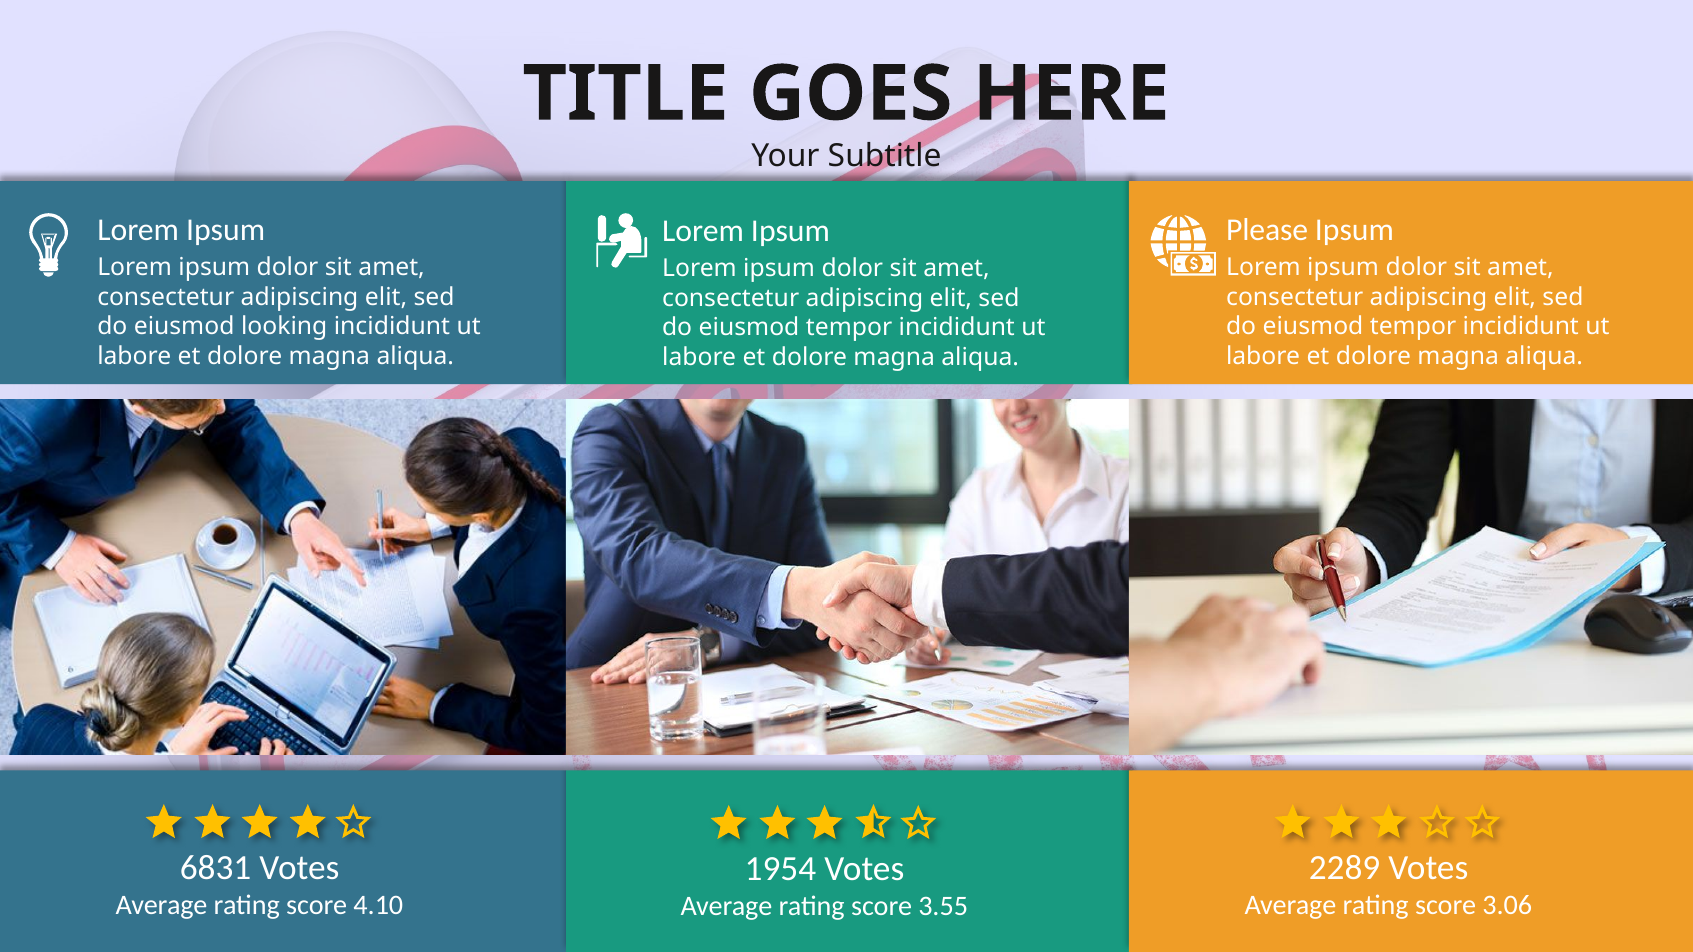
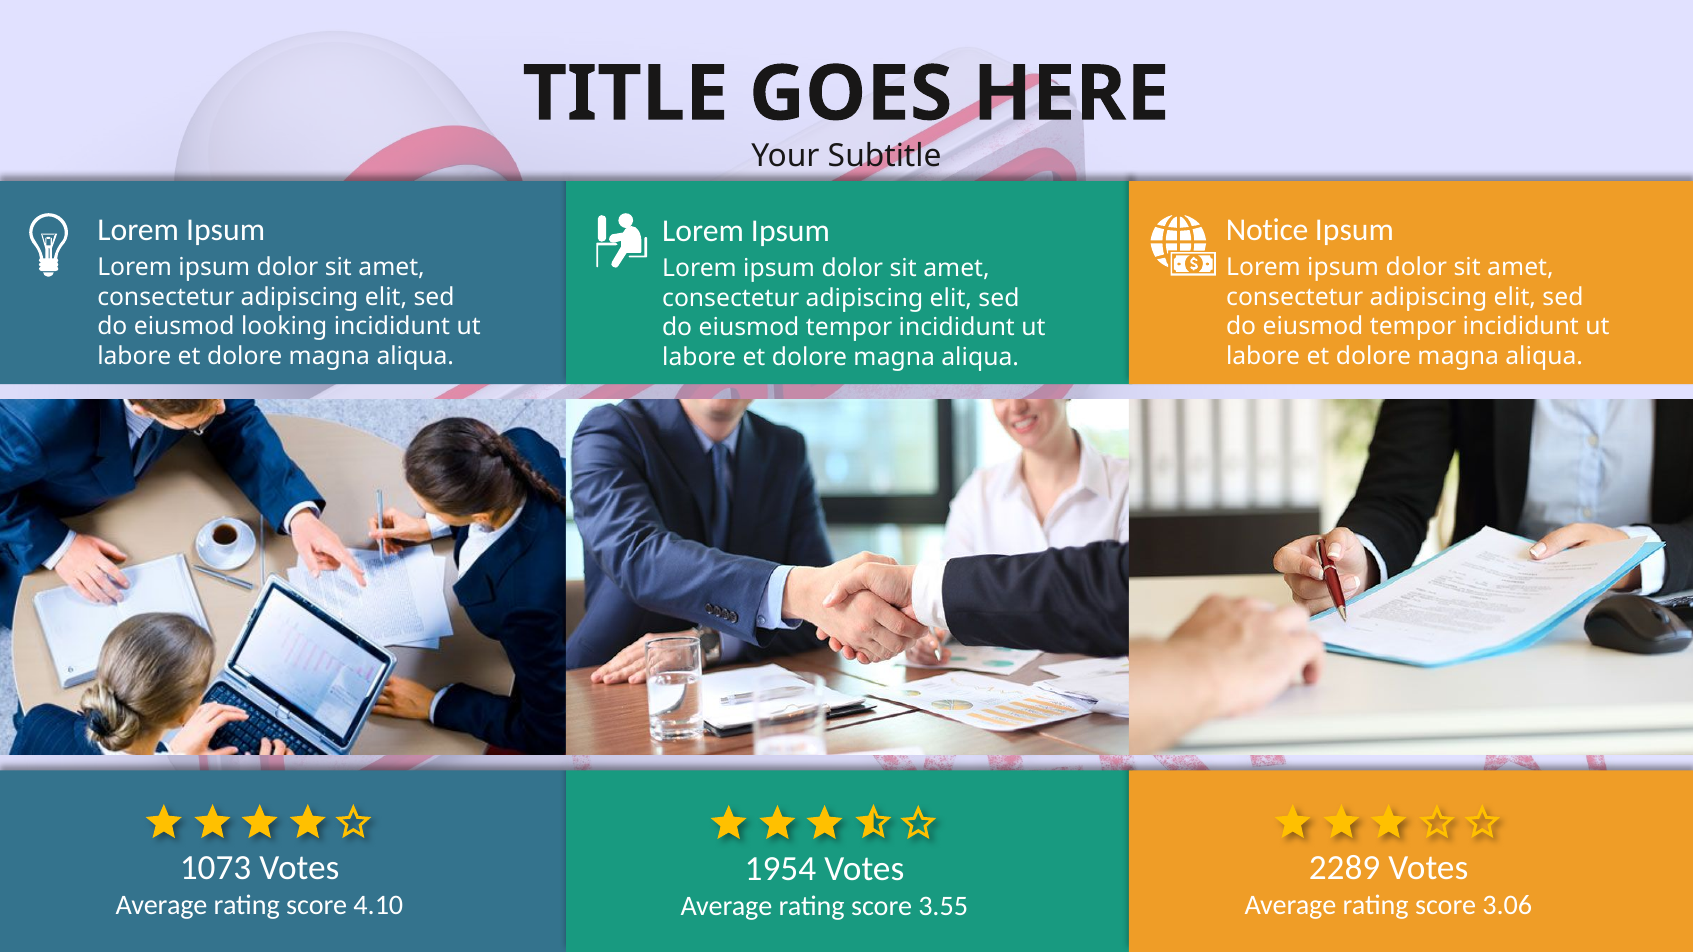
Please: Please -> Notice (1267, 230)
6831: 6831 -> 1073 (216, 868)
